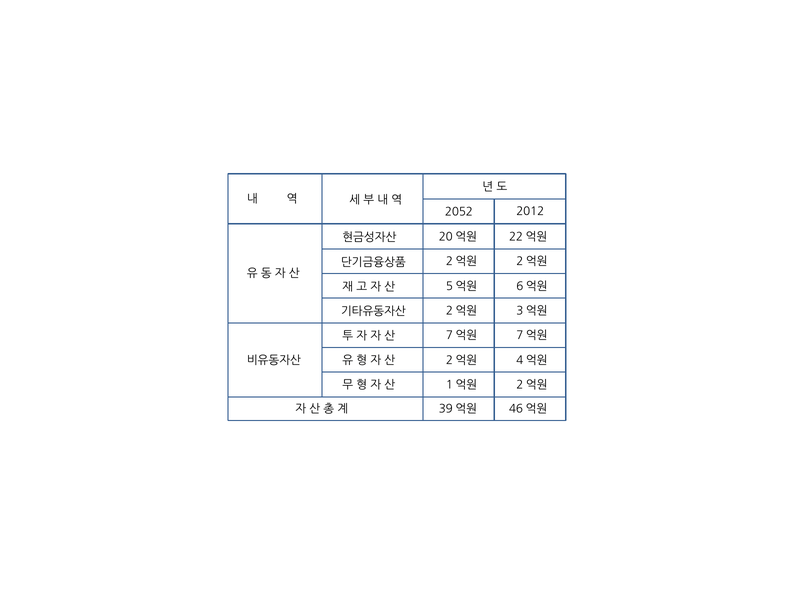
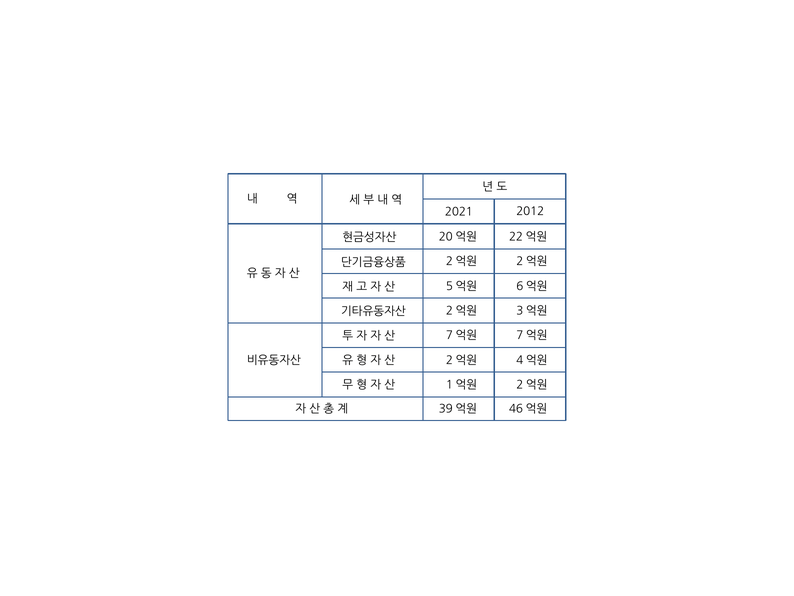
2052: 2052 -> 2021 (459, 212)
